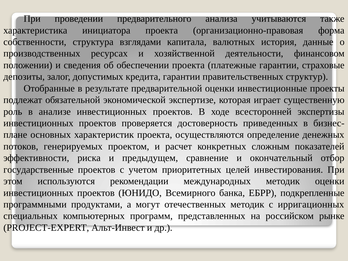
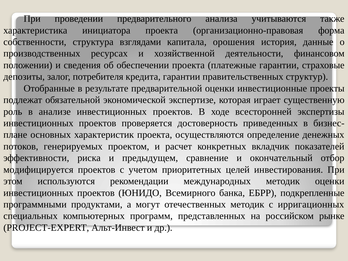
валютных: валютных -> орошения (234, 42)
допустимых: допустимых -> потребителя (98, 77)
сложным: сложным -> вкладчик (271, 146)
государственные: государственные -> модифицируется (38, 170)
